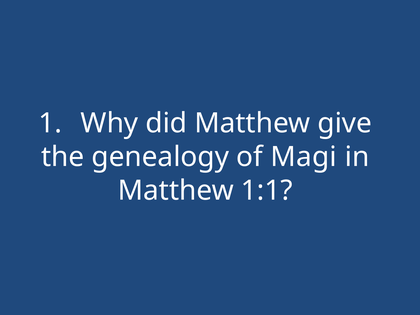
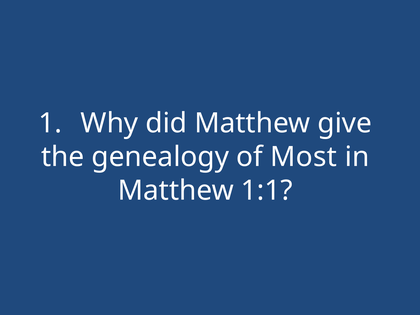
Magi: Magi -> Most (304, 157)
